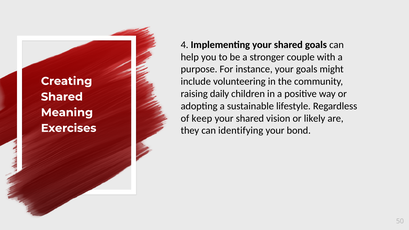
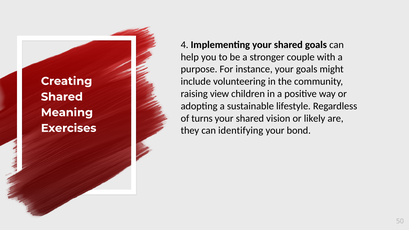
daily: daily -> view (220, 94)
keep: keep -> turns (202, 118)
